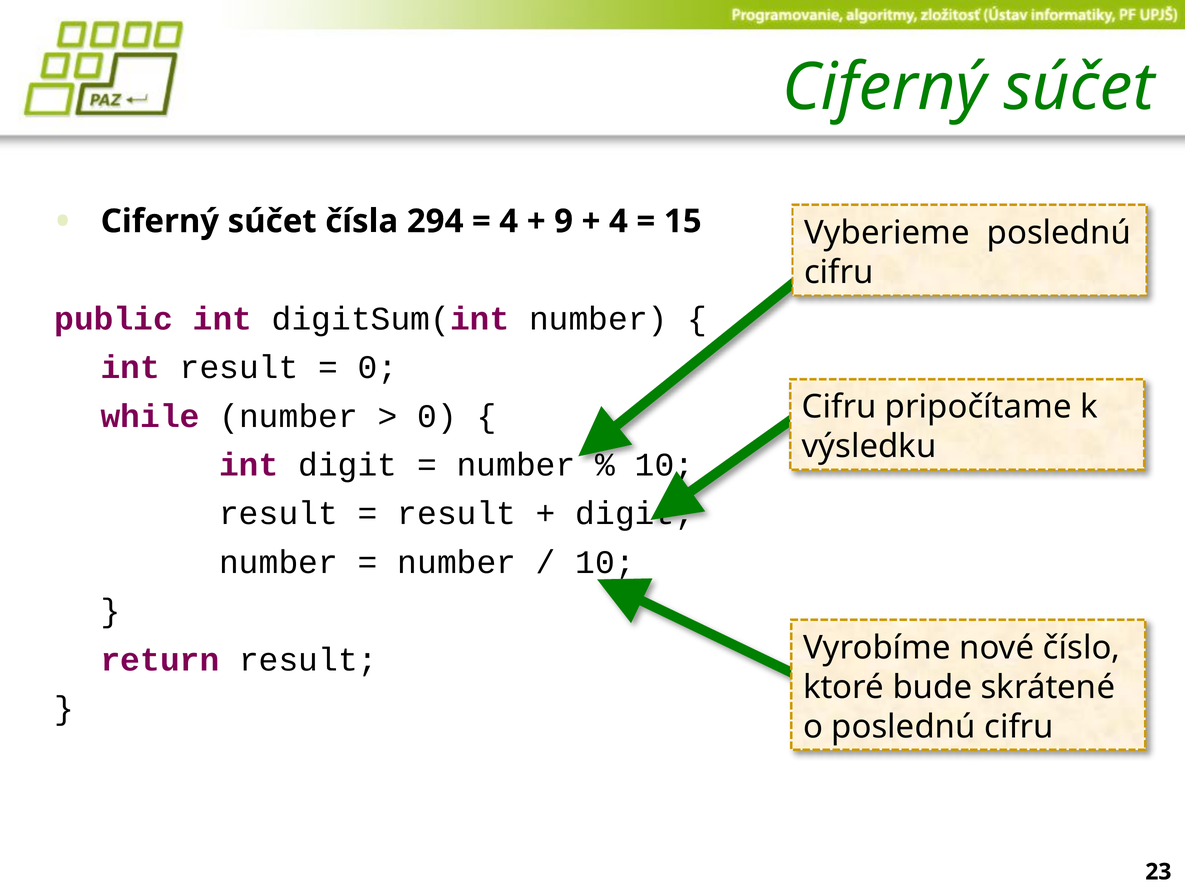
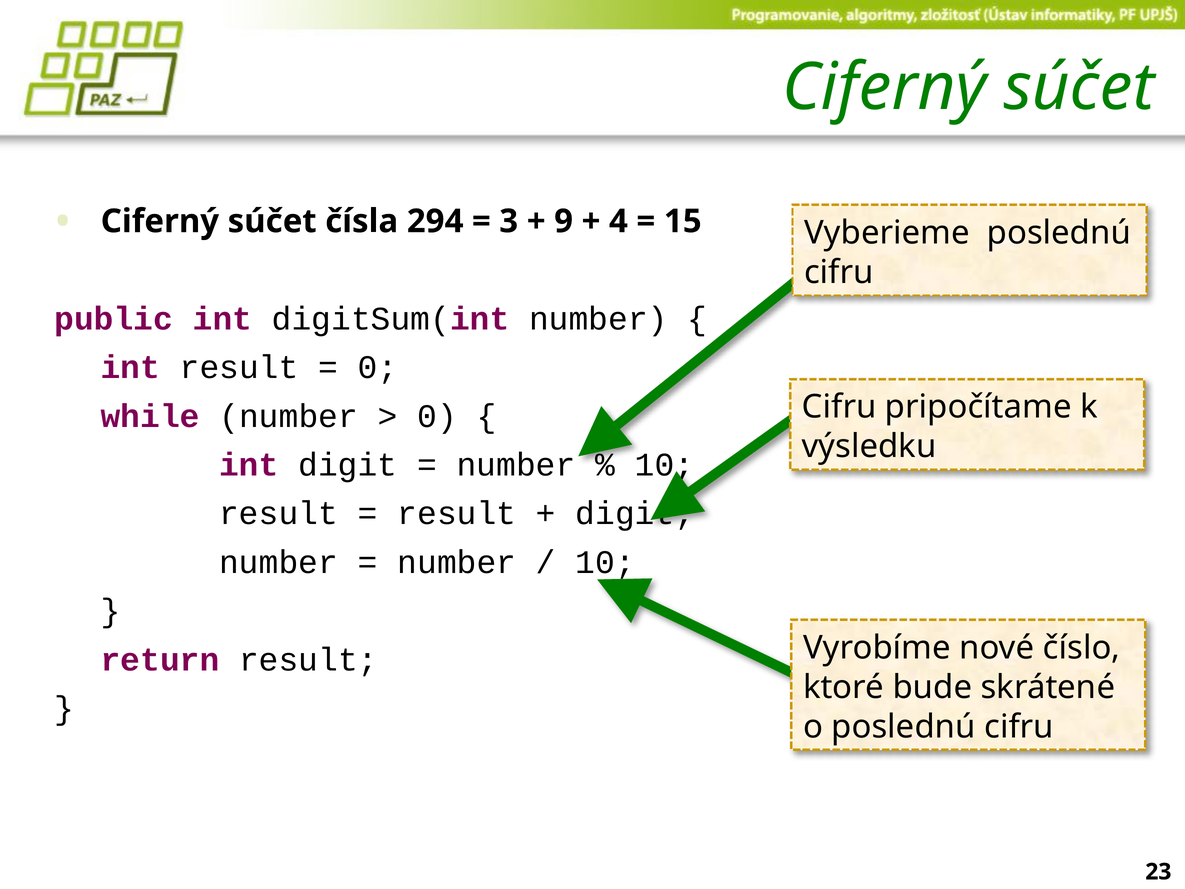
4: 4 -> 3 (509, 221)
